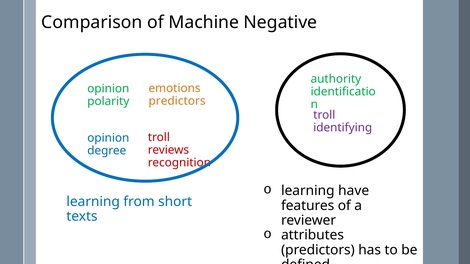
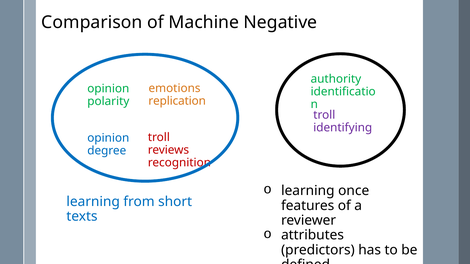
predictors: predictors -> replication (177, 101)
have: have -> once (354, 191)
